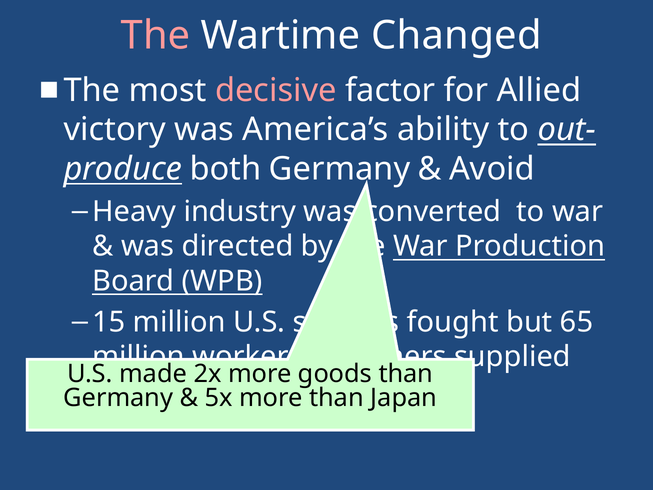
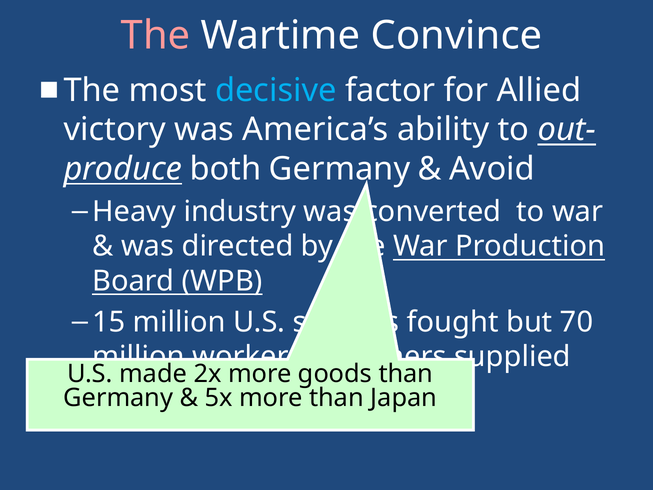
Changed: Changed -> Convince (457, 35)
decisive colour: pink -> light blue (276, 90)
65: 65 -> 70 (577, 322)
